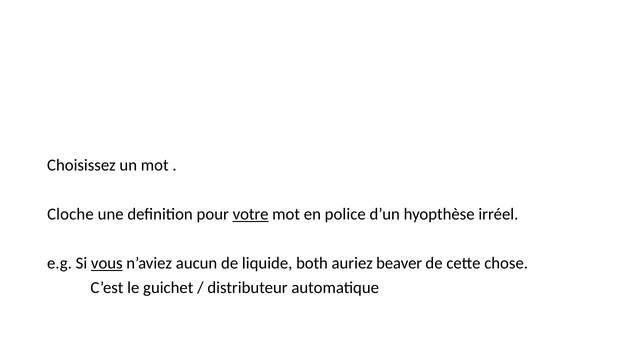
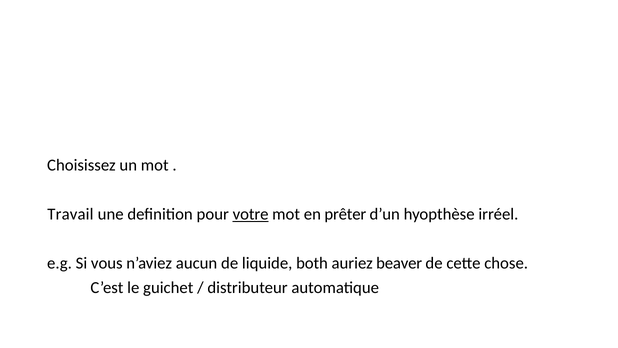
Cloche: Cloche -> Travail (70, 214)
police: police -> prêter (345, 214)
vous underline: present -> none (107, 263)
